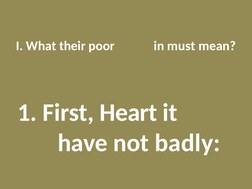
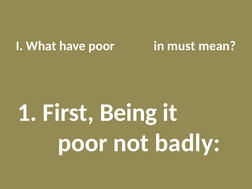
their: their -> have (72, 46)
Heart: Heart -> Being (128, 113)
have: have -> poor (83, 143)
